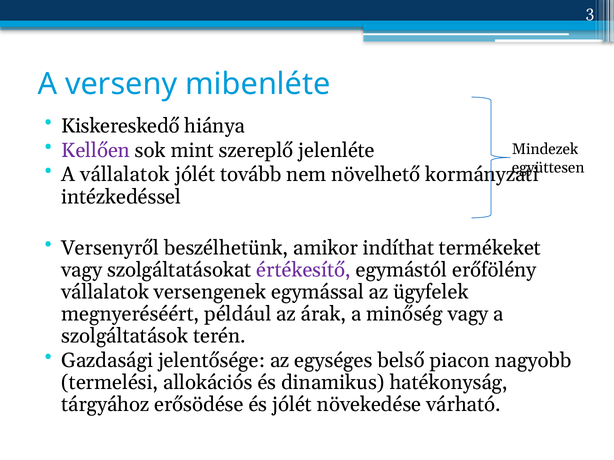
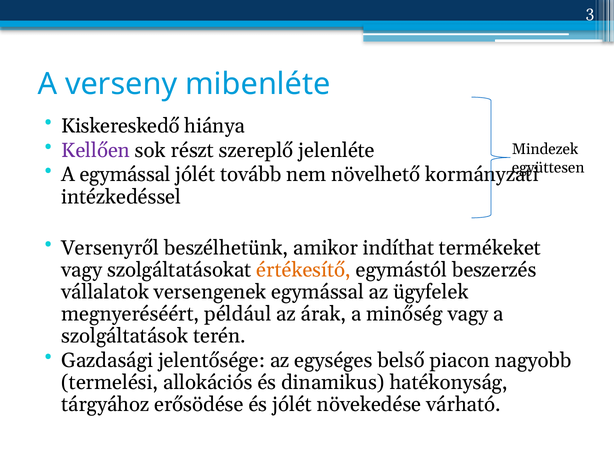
mint: mint -> részt (192, 150)
A vállalatok: vállalatok -> egymással (125, 175)
értékesítő colour: purple -> orange (304, 270)
erőfölény: erőfölény -> beszerzés (494, 270)
